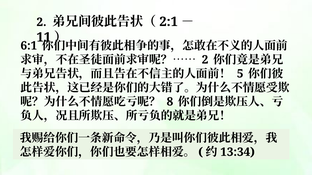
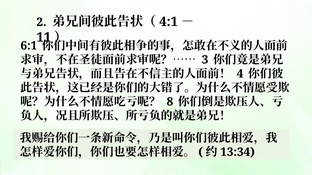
2:1: 2:1 -> 4:1 (169, 22)
2: 2 -> 3 (205, 60)
5: 5 -> 4 (240, 74)
